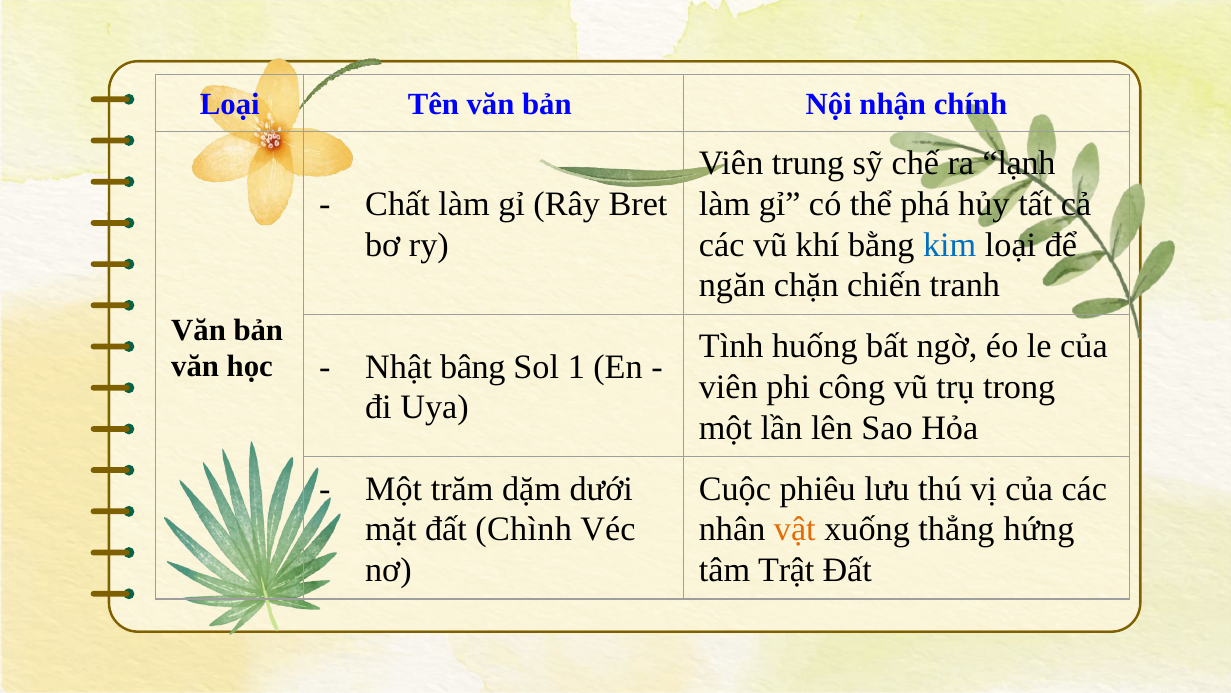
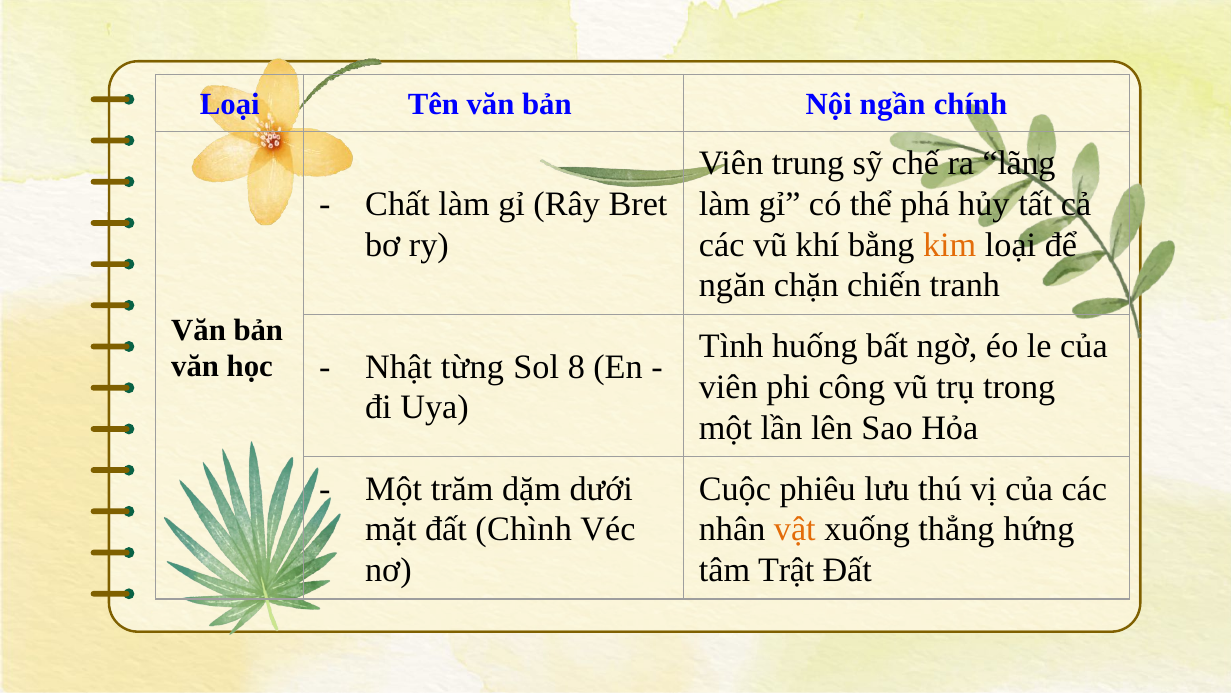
nhận: nhận -> ngần (893, 104)
lạnh: lạnh -> lãng (1019, 164)
kim colour: blue -> orange (950, 245)
bâng: bâng -> từng (472, 367)
1: 1 -> 8 (576, 367)
